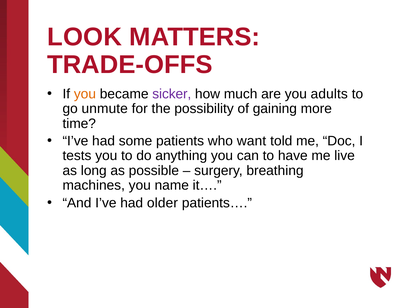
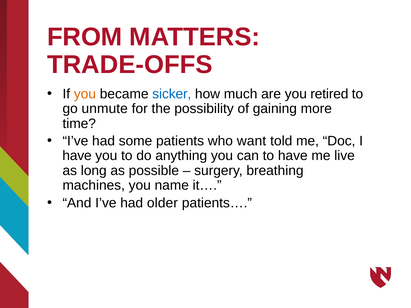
LOOK: LOOK -> FROM (85, 37)
sicker colour: purple -> blue (172, 94)
adults: adults -> retired (329, 94)
tests: tests -> have (77, 156)
